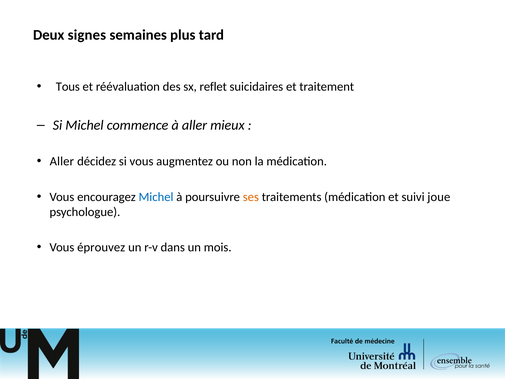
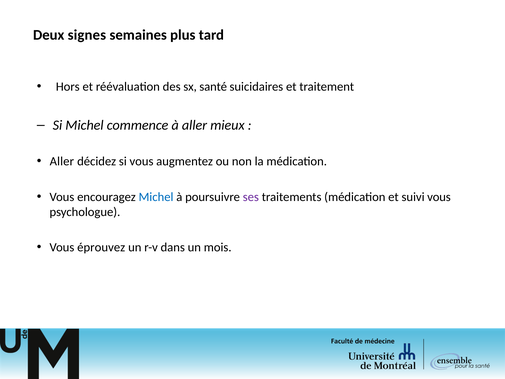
Tous: Tous -> Hors (68, 87)
reflet: reflet -> santé (213, 87)
ses colour: orange -> purple (251, 197)
suivi joue: joue -> vous (439, 197)
